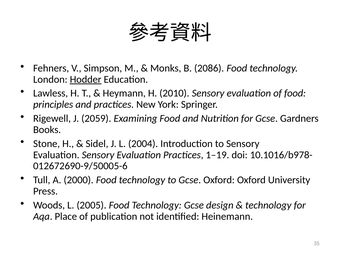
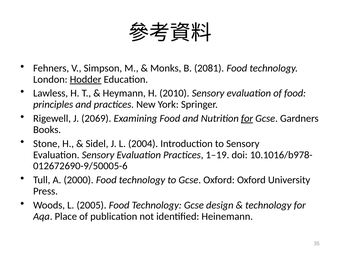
2086: 2086 -> 2081 (209, 68)
2059: 2059 -> 2069 (96, 118)
for underline: none -> present (247, 118)
